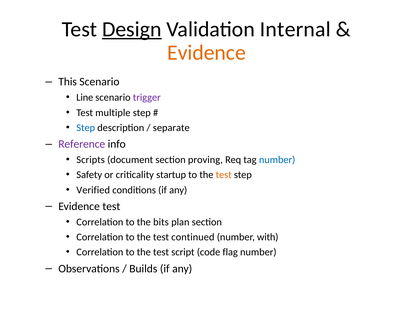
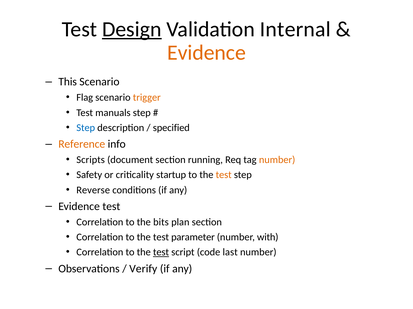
Line: Line -> Flag (85, 98)
trigger colour: purple -> orange (147, 98)
multiple: multiple -> manuals (113, 113)
separate: separate -> specified (171, 128)
Reference colour: purple -> orange (82, 144)
proving: proving -> running (205, 160)
number colour: blue -> orange (277, 160)
Verified: Verified -> Reverse (93, 190)
continued: continued -> parameter (193, 238)
test underline: none -> present (161, 253)
flag: flag -> last (230, 253)
Builds: Builds -> Verify (143, 269)
